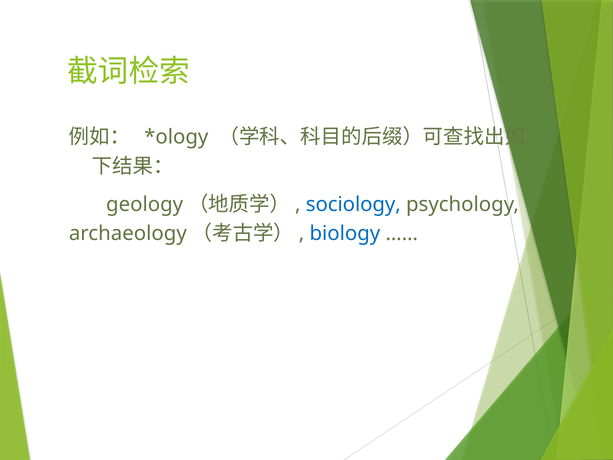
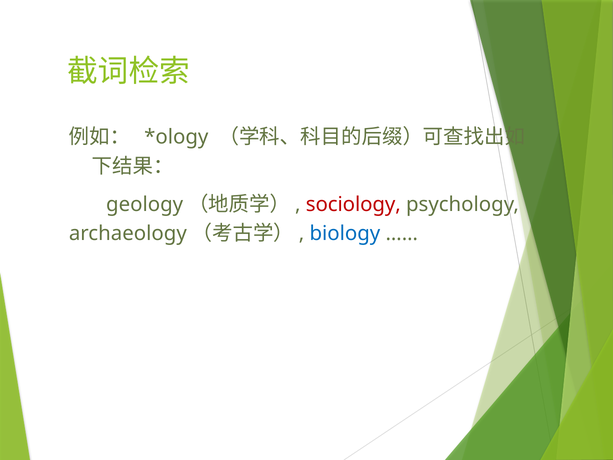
sociology colour: blue -> red (353, 204)
